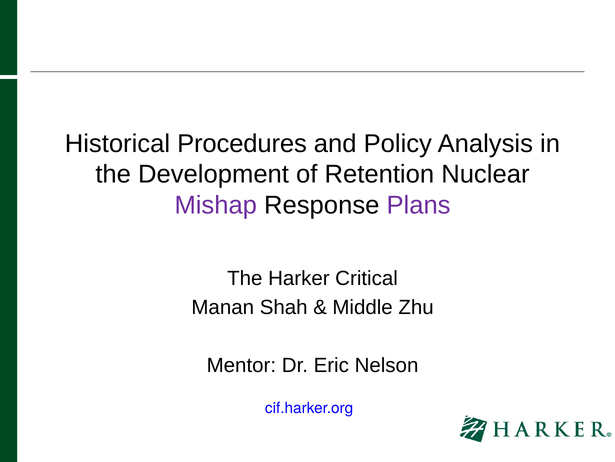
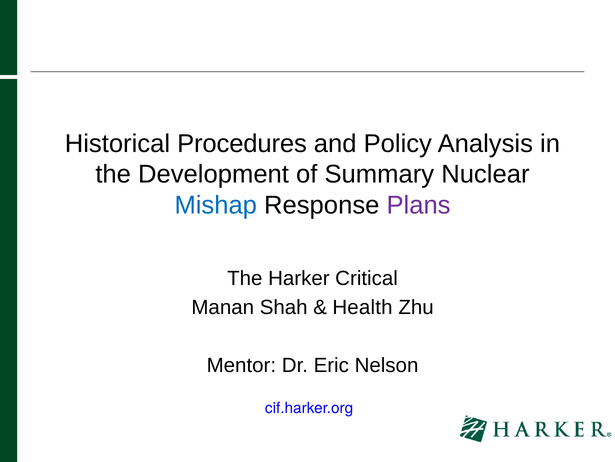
Retention: Retention -> Summary (379, 174)
Mishap colour: purple -> blue (216, 205)
Middle: Middle -> Health (362, 307)
